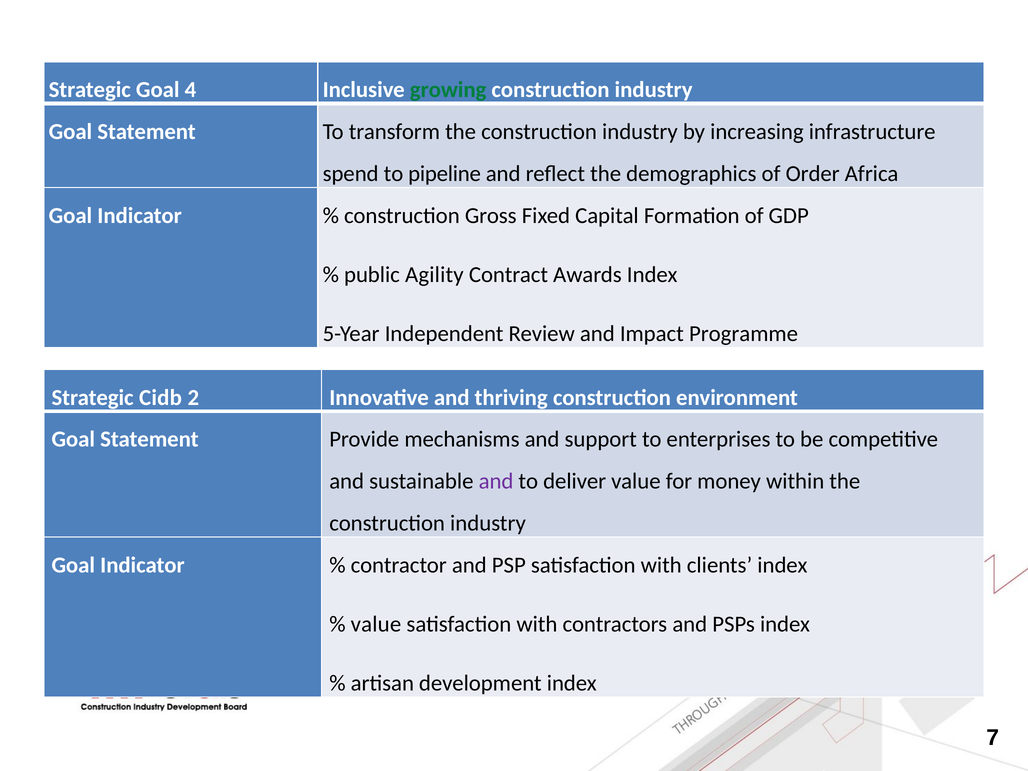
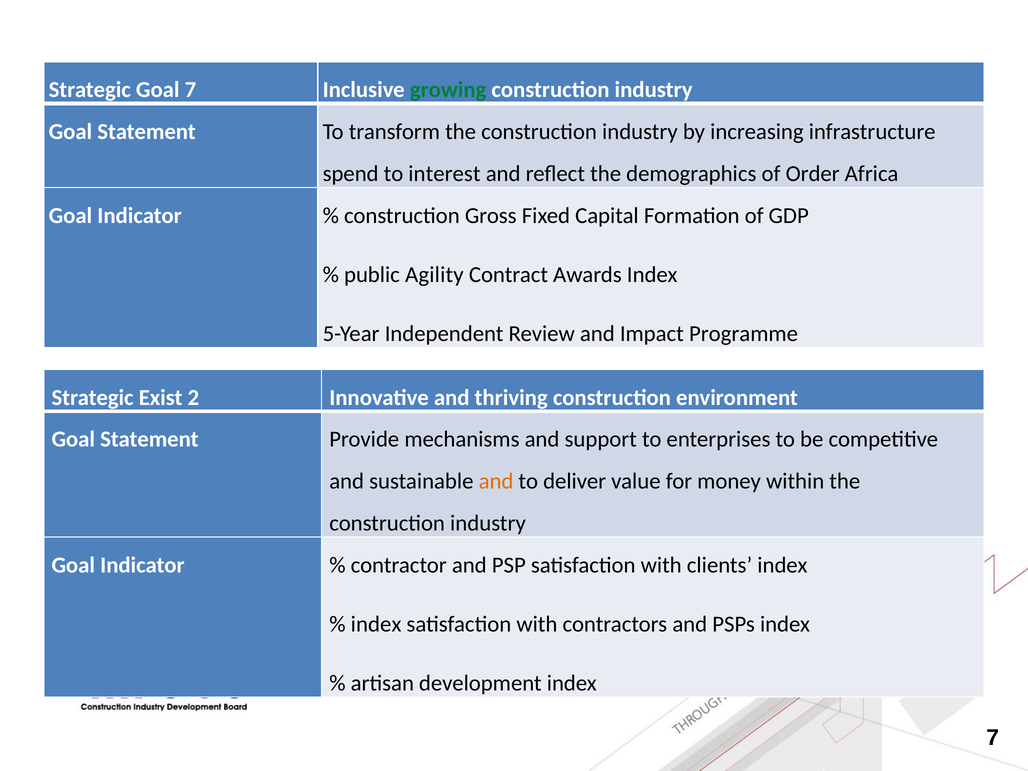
Goal 4: 4 -> 7 (191, 90)
pipeline: pipeline -> interest (444, 174)
Cidb: Cidb -> Exist (161, 398)
and colour: purple -> orange (496, 481)
value: value -> index (376, 624)
